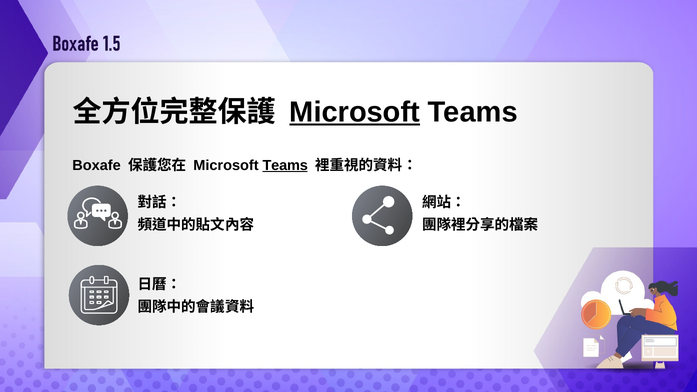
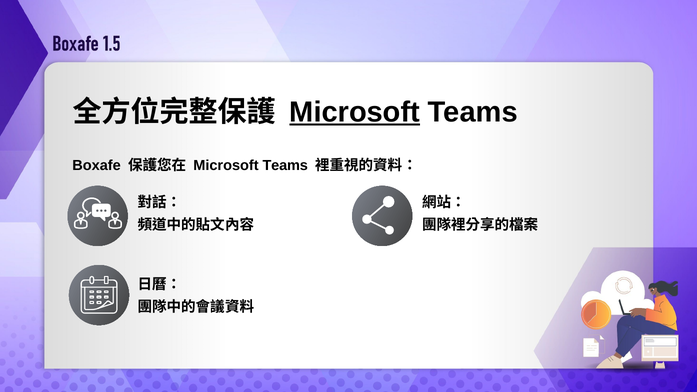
Teams underline: present -> none (285, 165)
